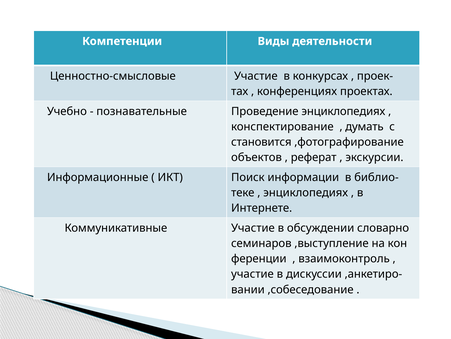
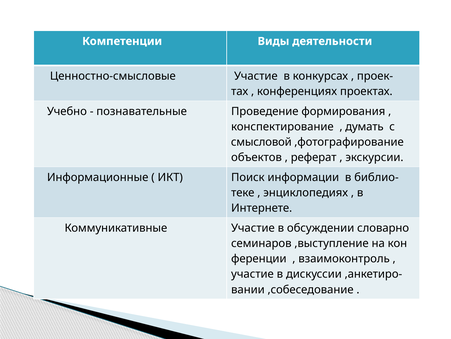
Проведение энциклопедиях: энциклопедиях -> формирования (343, 111)
становится: становится -> смысловой (261, 142)
